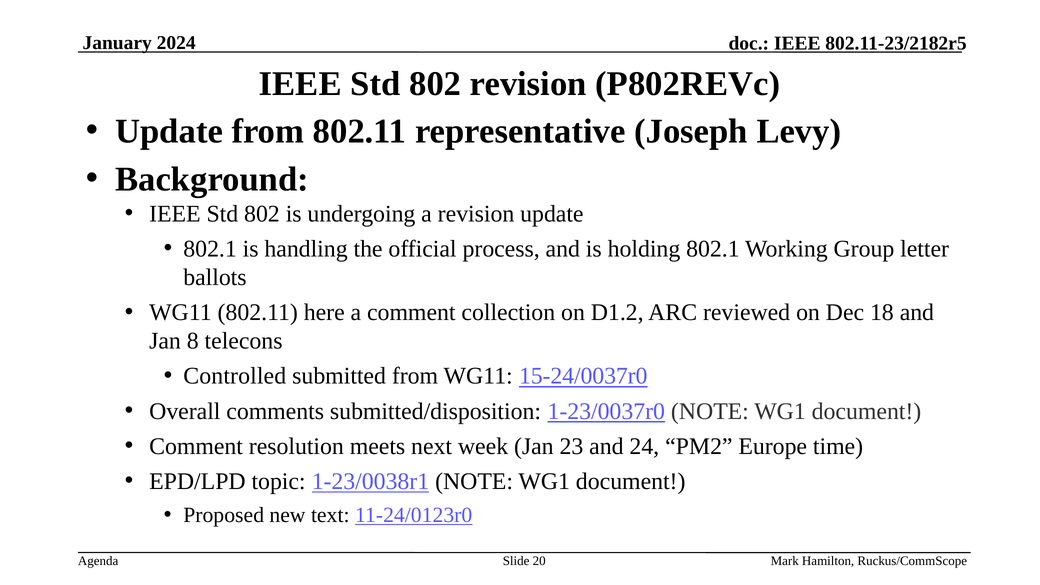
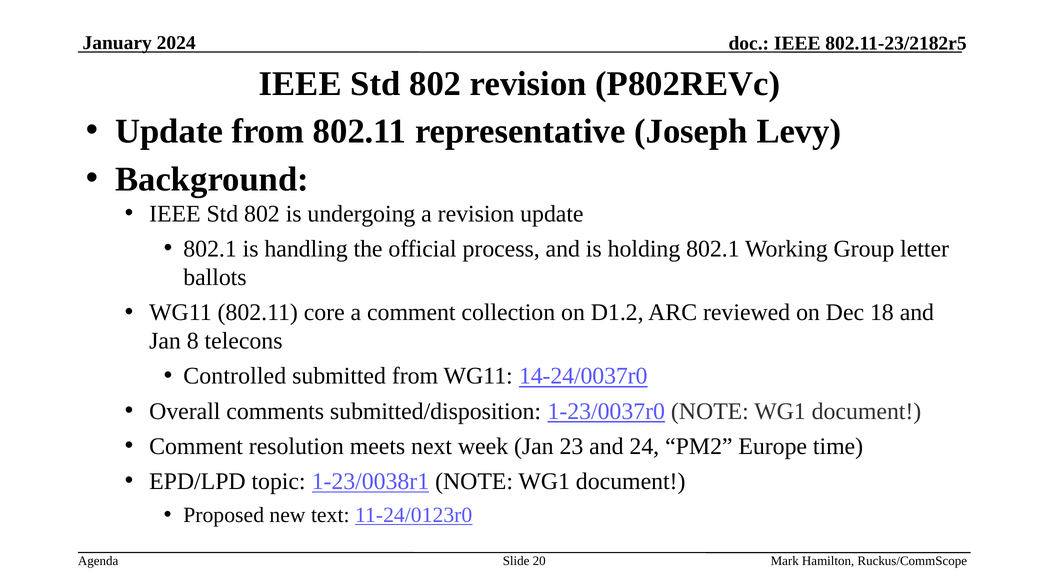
here: here -> core (324, 312)
15-24/0037r0: 15-24/0037r0 -> 14-24/0037r0 (583, 376)
